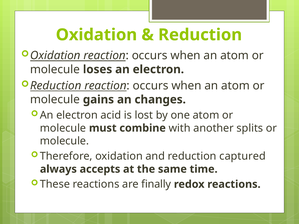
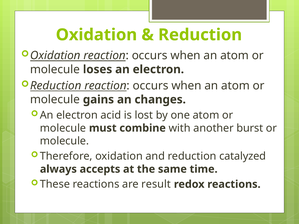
splits: splits -> burst (250, 128)
captured: captured -> catalyzed (243, 156)
finally: finally -> result (156, 184)
